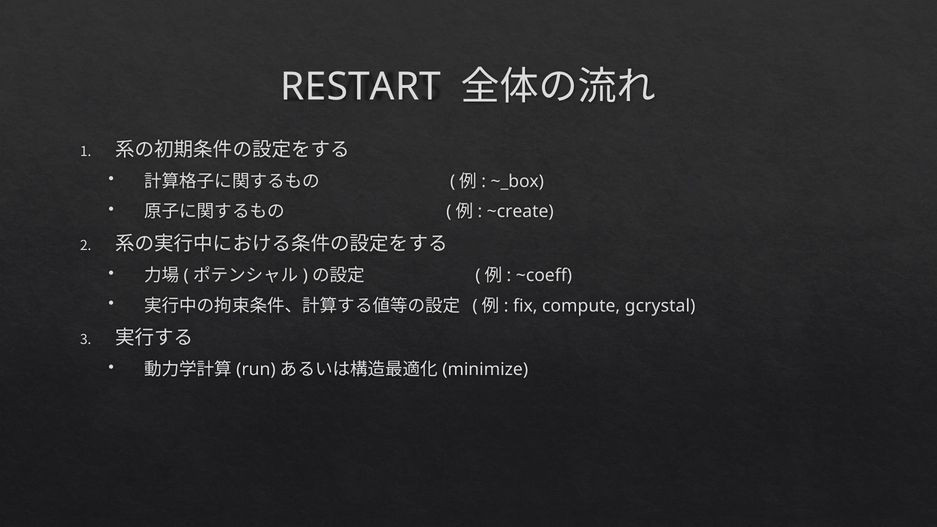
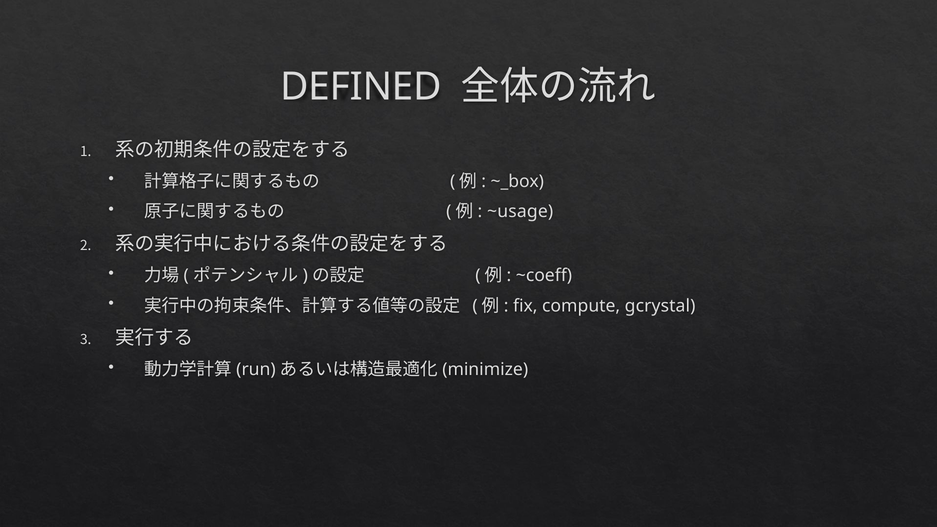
RESTART: RESTART -> DEFINED (361, 87)
~create: ~create -> ~usage (520, 212)
